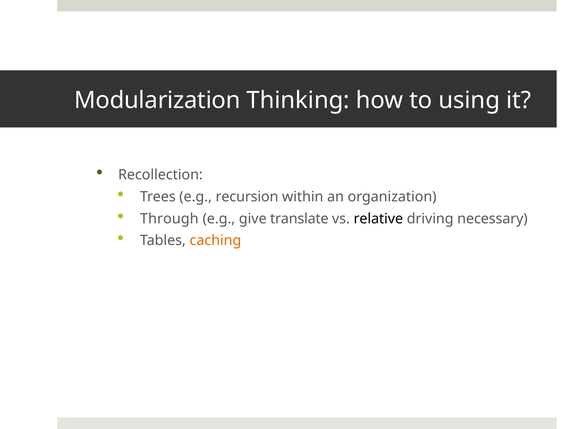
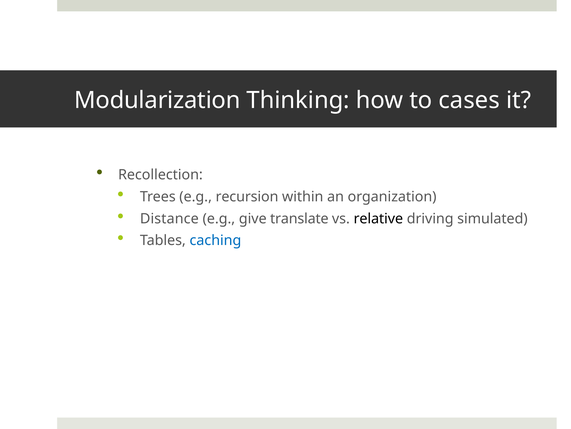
using: using -> cases (469, 100)
Through: Through -> Distance (169, 218)
necessary: necessary -> simulated (492, 218)
caching colour: orange -> blue (215, 240)
